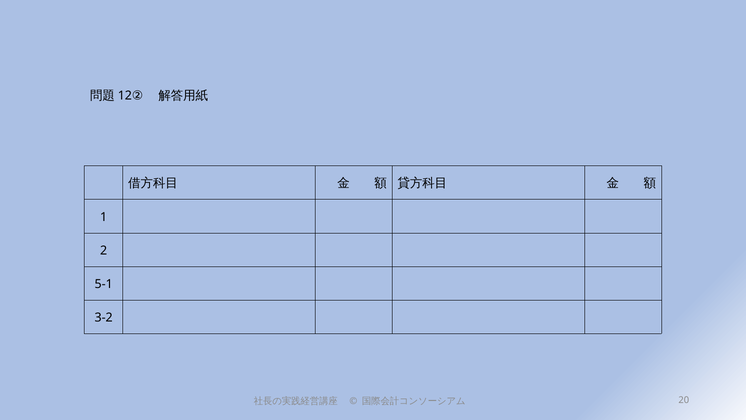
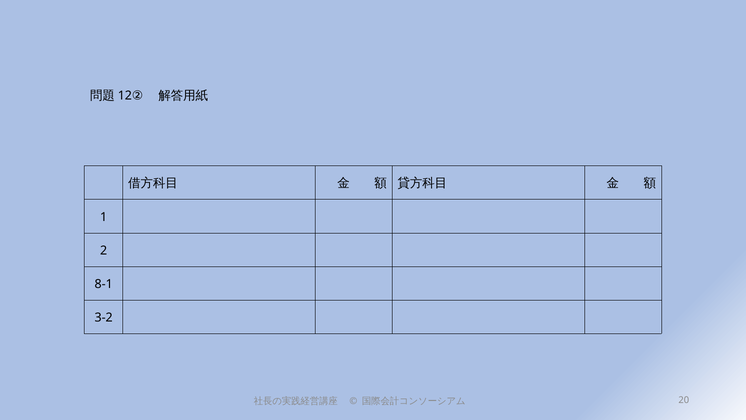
5-1: 5-1 -> 8-1 (104, 284)
